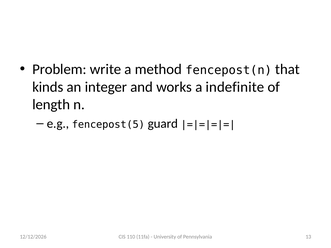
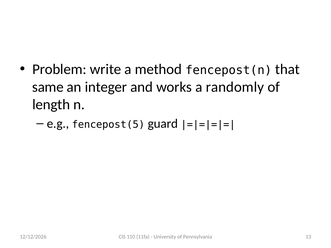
kinds: kinds -> same (48, 87)
indefinite: indefinite -> randomly (235, 87)
